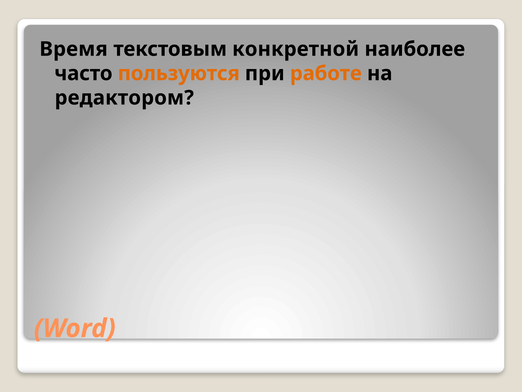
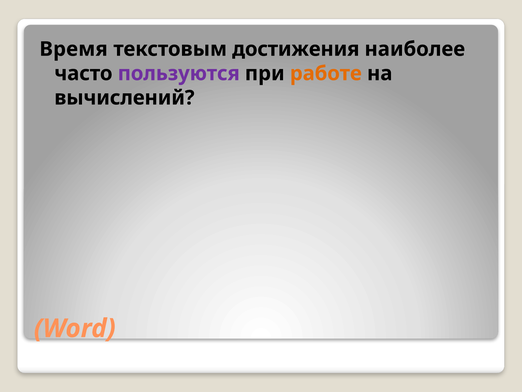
конкретной: конкретной -> достижения (296, 49)
пользуются colour: orange -> purple (179, 73)
редактором: редактором -> вычислений (124, 98)
